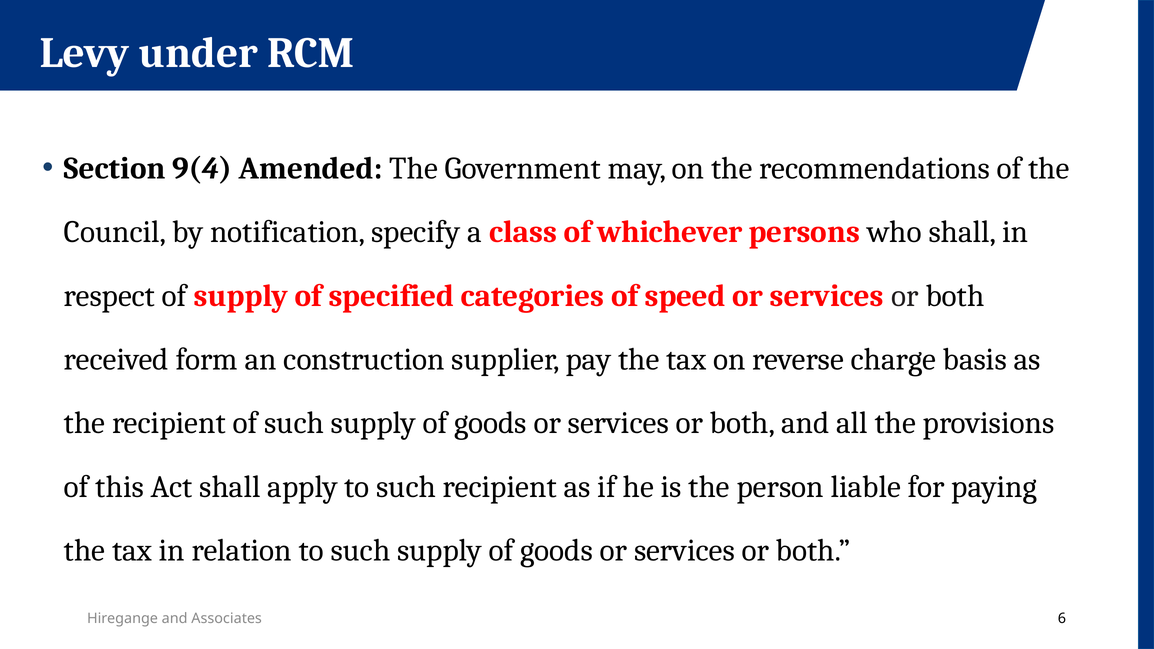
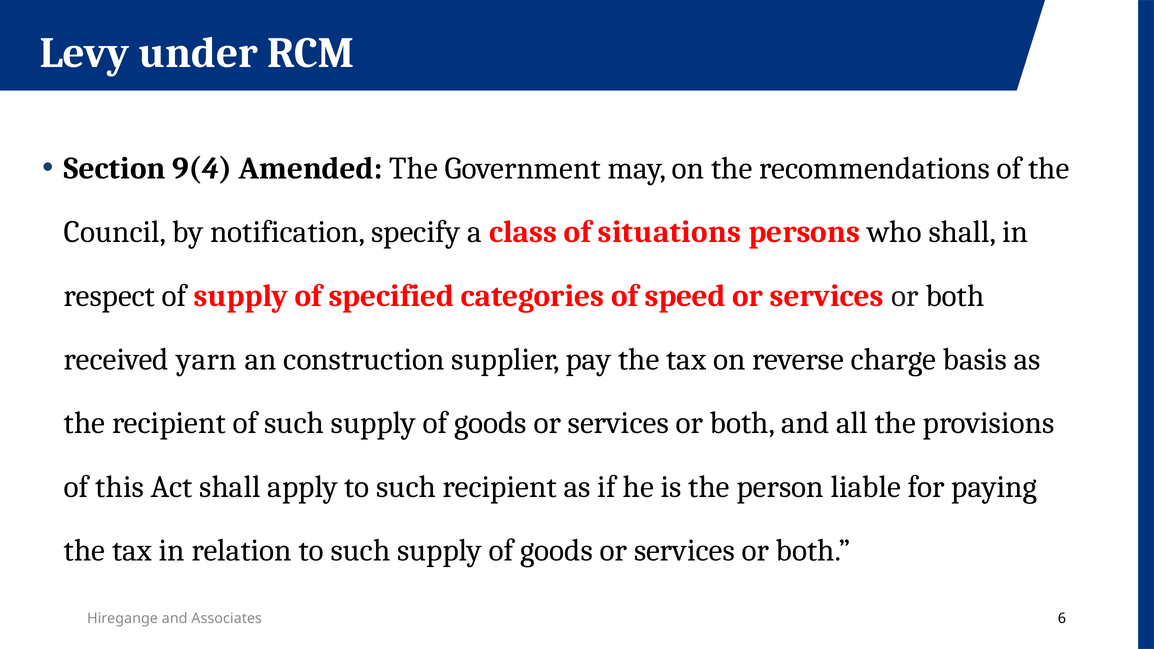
whichever: whichever -> situations (670, 232)
form: form -> yarn (206, 360)
